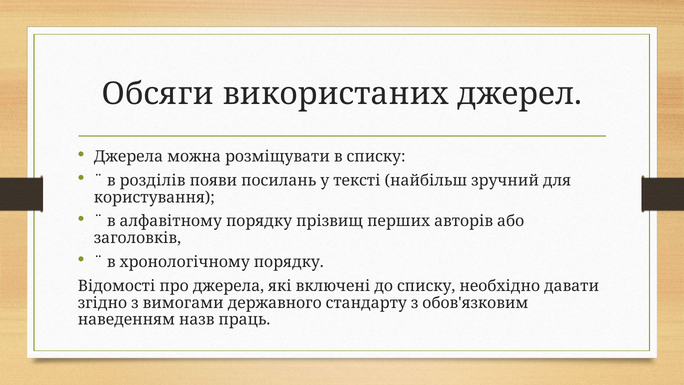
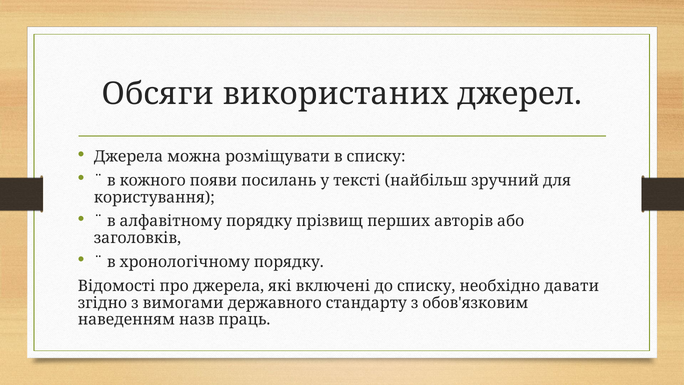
розділів: розділів -> кожного (153, 180)
